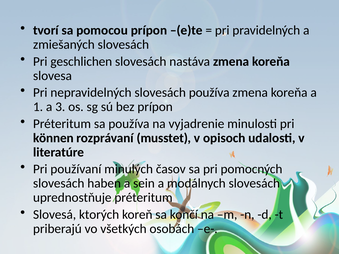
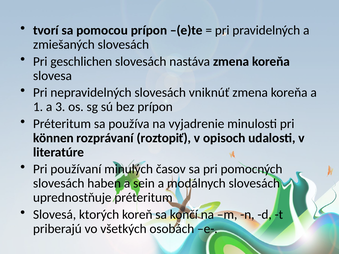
slovesách používa: používa -> vniknúť (209, 93)
musstet: musstet -> roztopiť (164, 138)
